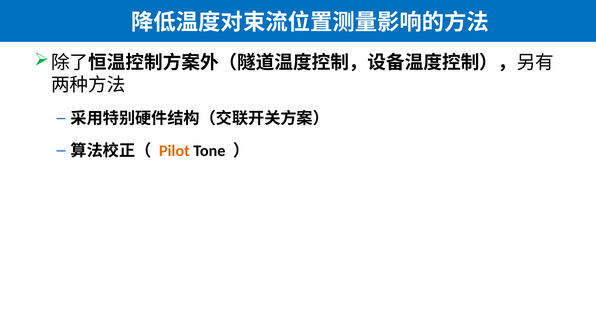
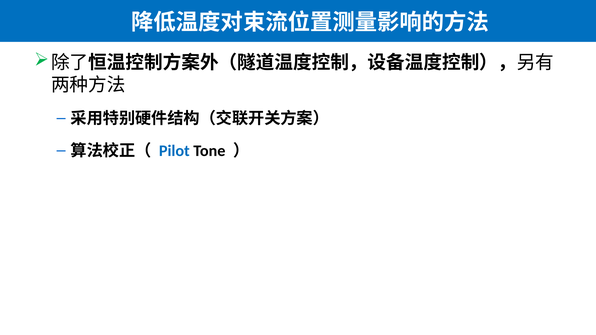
Pilot colour: orange -> blue (174, 151)
